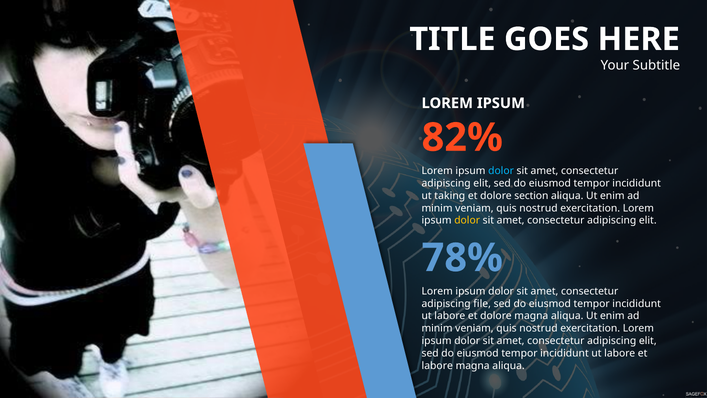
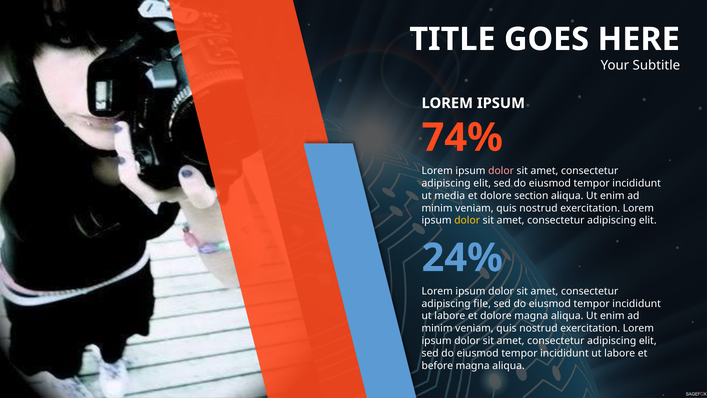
82%: 82% -> 74% (462, 138)
dolor colour: light blue -> pink (501, 171)
taking: taking -> media (450, 196)
78%: 78% -> 24% (462, 258)
labore: labore -> before (437, 365)
